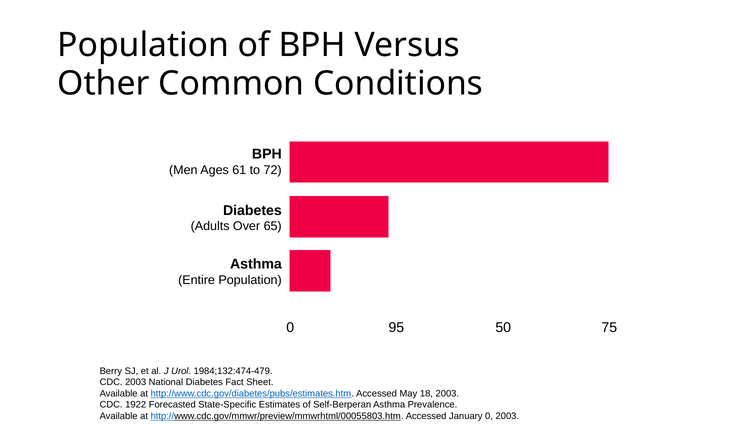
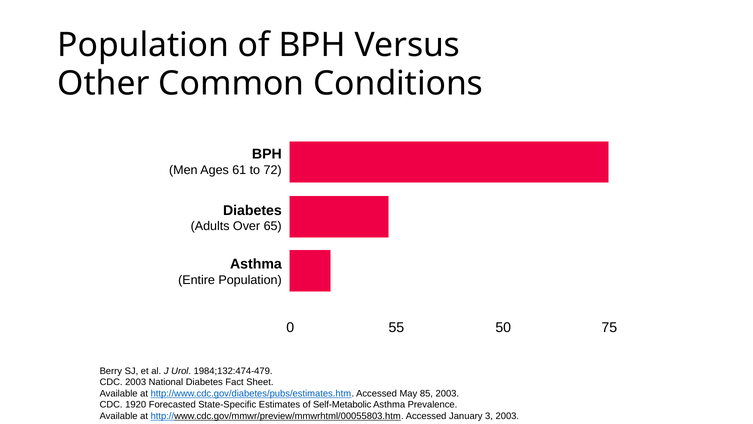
95: 95 -> 55 (396, 327)
18: 18 -> 85 (426, 393)
1922: 1922 -> 1920 (136, 404)
Self-Berperan: Self-Berperan -> Self-Metabolic (342, 404)
January 0: 0 -> 3 (489, 416)
